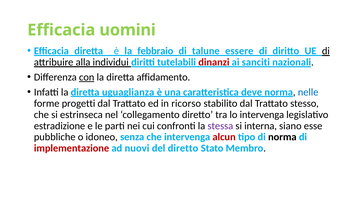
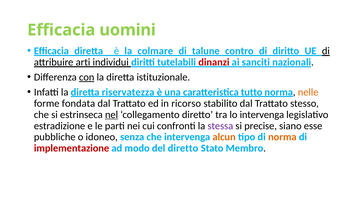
febbraio: febbraio -> colmare (155, 51)
essere: essere -> contro (239, 51)
alla: alla -> arti (83, 62)
affidamento: affidamento -> istituzionale (163, 77)
uguaglianza: uguaglianza -> riservatezza (128, 92)
deve: deve -> tutto (252, 92)
nelle colour: blue -> orange (308, 92)
progetti: progetti -> fondata (78, 103)
nel underline: none -> present (112, 114)
interna: interna -> precise (261, 126)
alcun colour: red -> orange (224, 137)
norma colour: black -> orange (282, 137)
nuovi: nuovi -> modo (137, 148)
